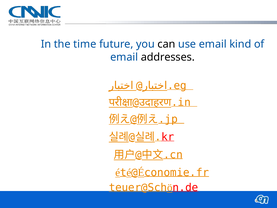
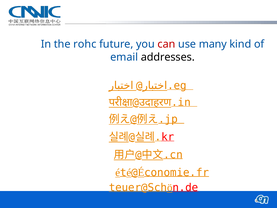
time: time -> rohc (85, 44)
can colour: black -> red (166, 44)
use email: email -> many (213, 44)
